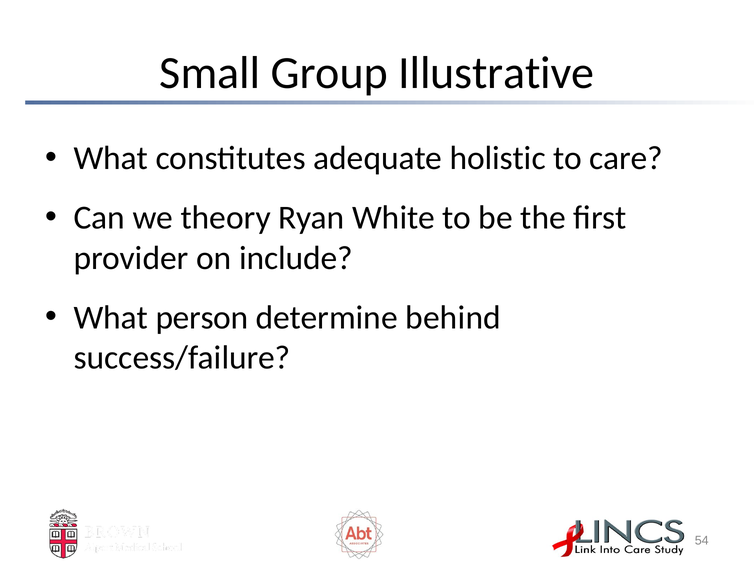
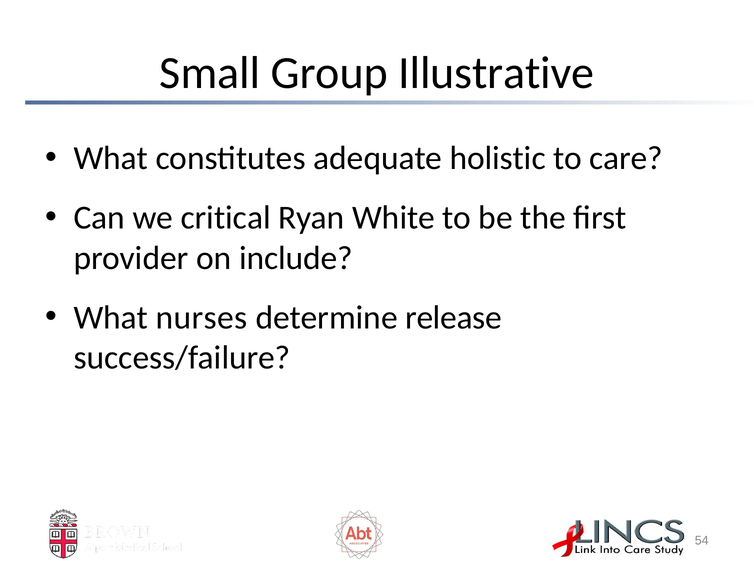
theory: theory -> critical (226, 218)
person: person -> nurses (202, 317)
behind: behind -> release (453, 317)
